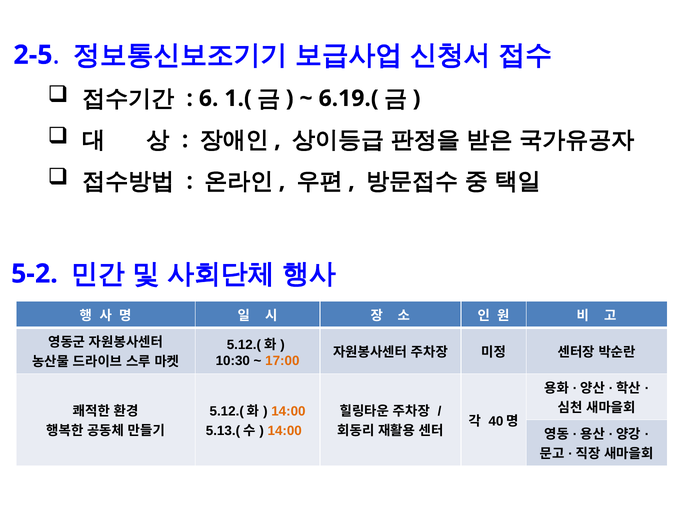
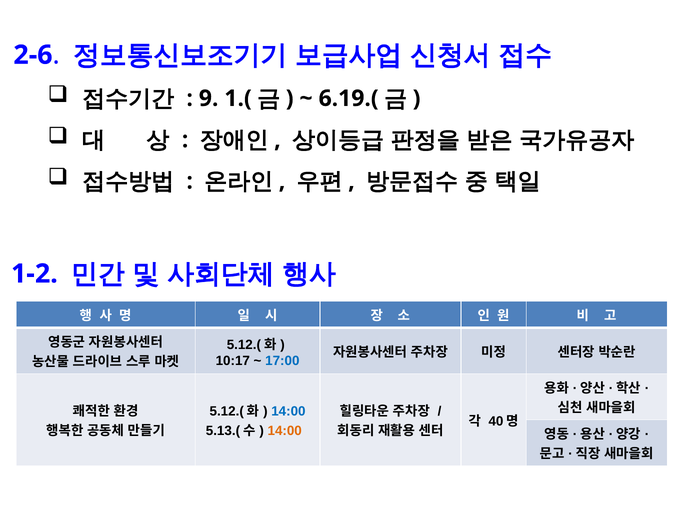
2-5: 2-5 -> 2-6 (33, 55)
6: 6 -> 9 (209, 98)
5-2: 5-2 -> 1-2 (34, 274)
10:30: 10:30 -> 10:17 (233, 361)
17:00 colour: orange -> blue (282, 361)
14:00 colour: orange -> blue (288, 411)
